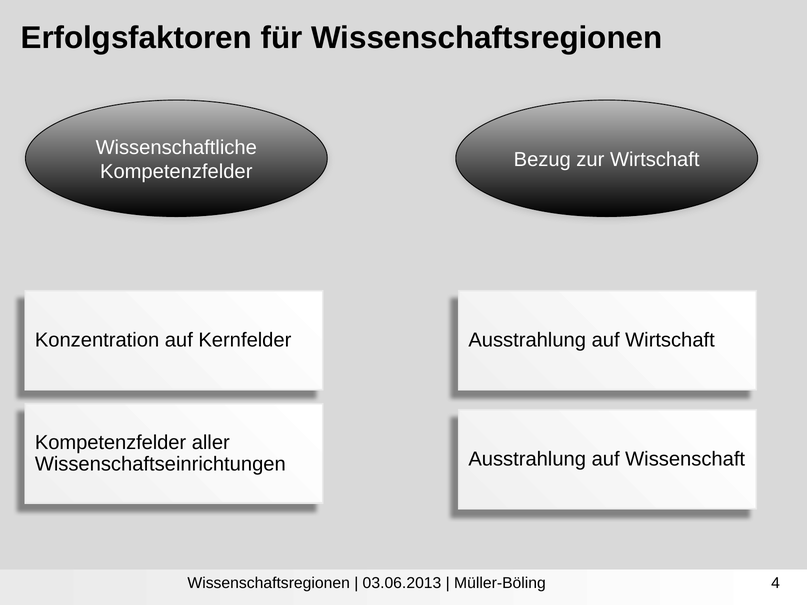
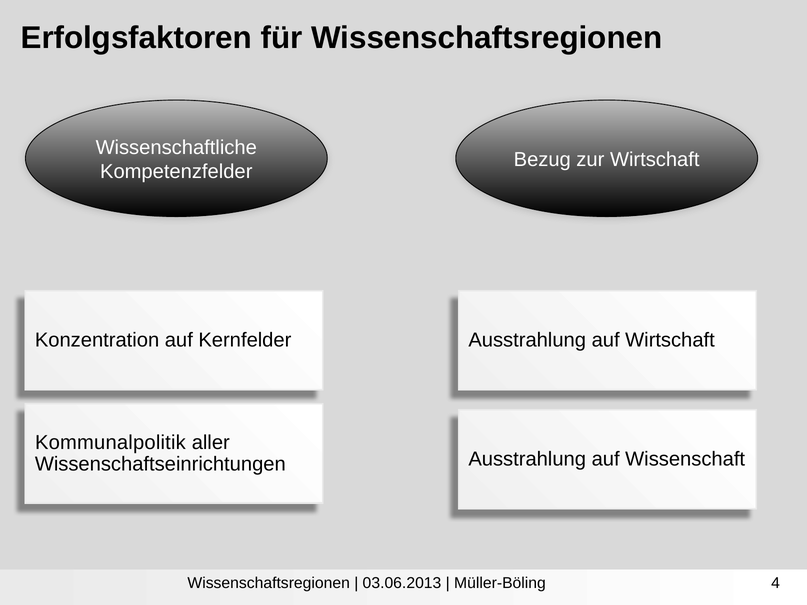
Kompetenzfelder: Kompetenzfelder -> Kommunalpolitik (110, 443)
